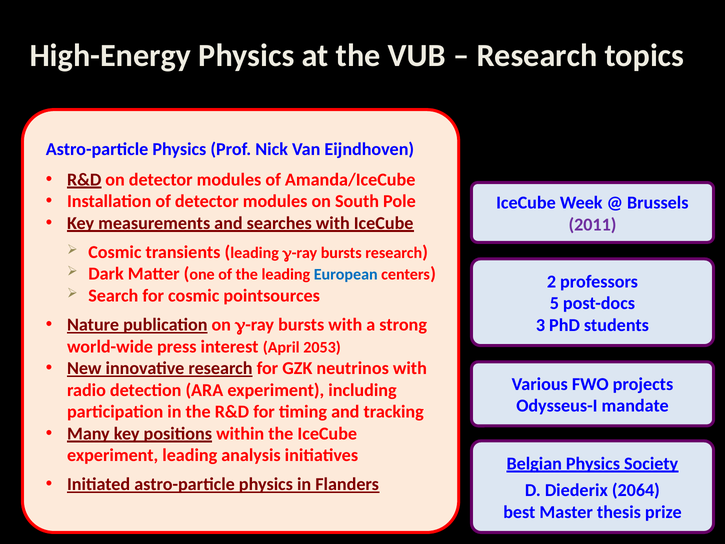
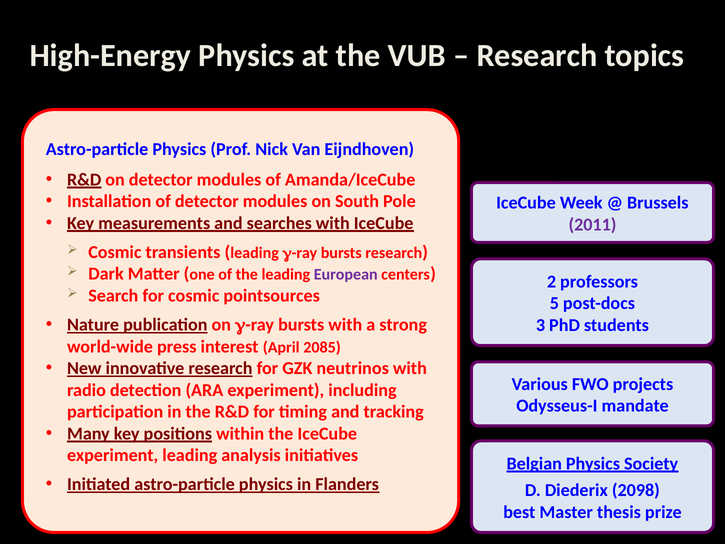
European colour: blue -> purple (346, 275)
2053: 2053 -> 2085 (322, 347)
2064: 2064 -> 2098 (636, 490)
